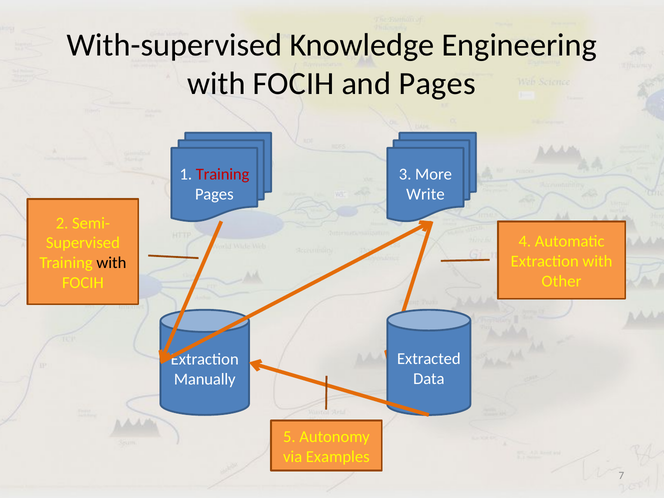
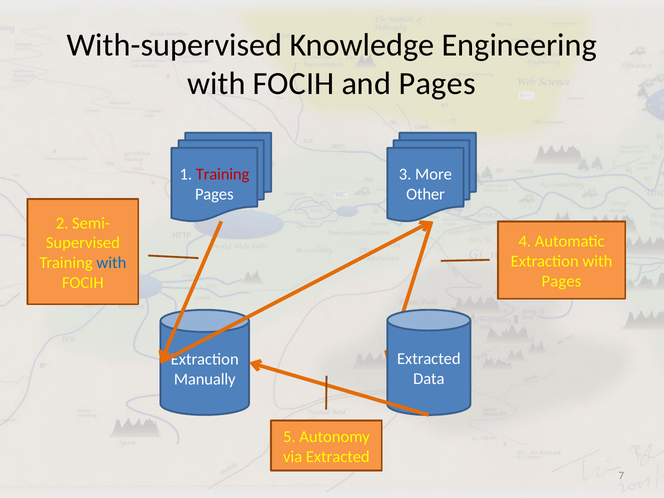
Write: Write -> Other (426, 194)
with colour: black -> blue (111, 263)
Other: Other -> Pages (561, 281)
via Examples: Examples -> Extracted (338, 457)
